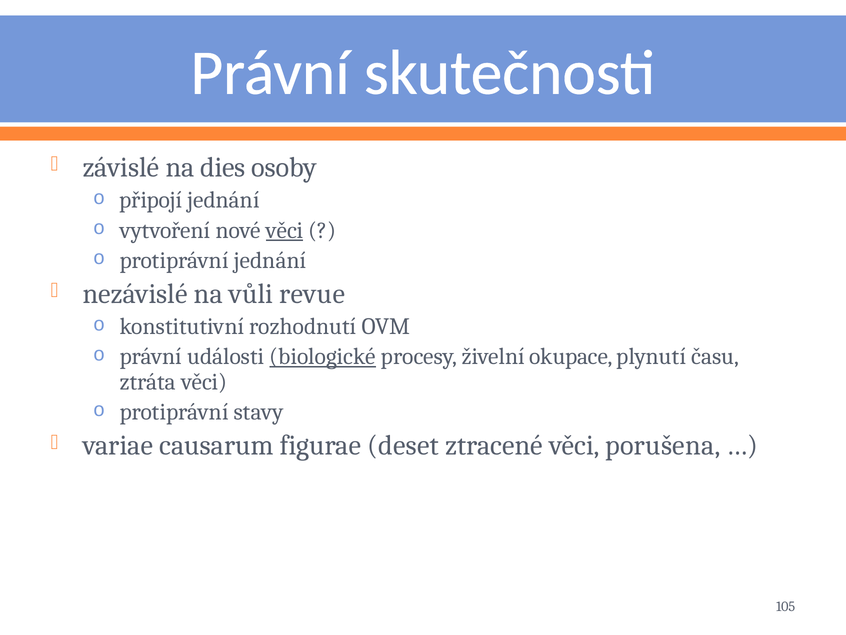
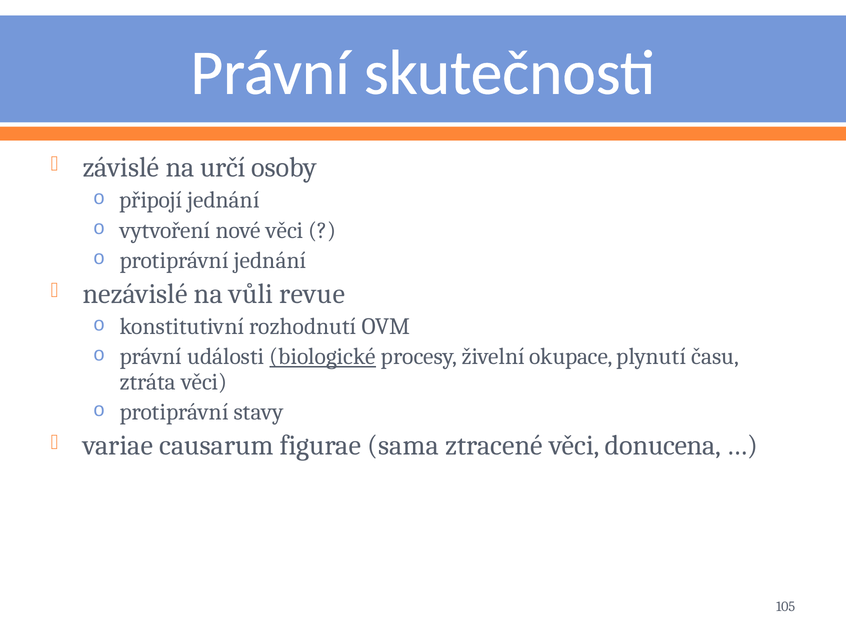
dies: dies -> určí (223, 167)
věci underline: present -> none (285, 230)
deset: deset -> sama (403, 445)
porušena: porušena -> donucena (663, 445)
